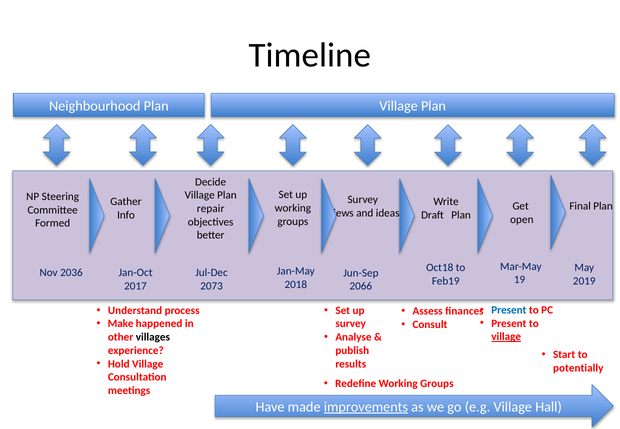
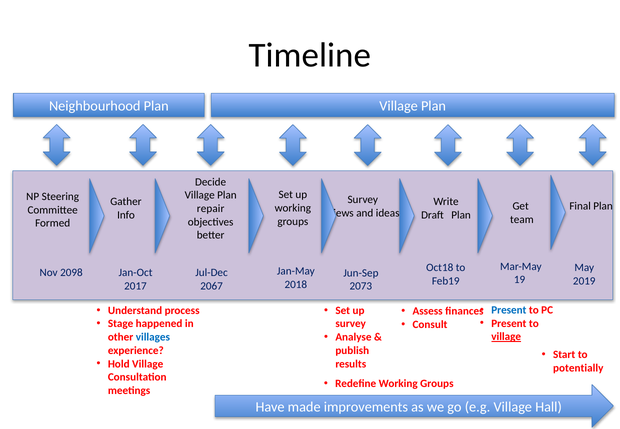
open: open -> team (522, 220)
2036: 2036 -> 2098 (71, 273)
2073: 2073 -> 2067 (212, 286)
2066: 2066 -> 2073 (361, 286)
Make: Make -> Stage (121, 324)
villages colour: black -> blue (153, 337)
improvements underline: present -> none (366, 407)
